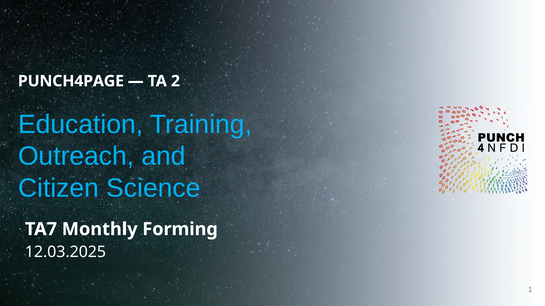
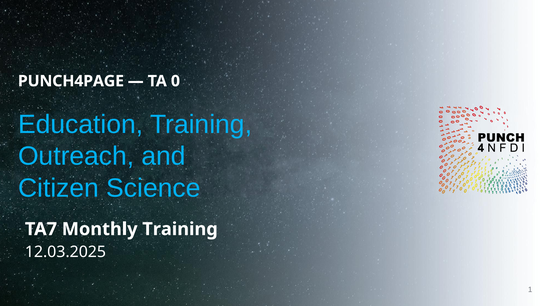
2: 2 -> 0 (175, 81)
Monthly Forming: Forming -> Training (180, 230)
